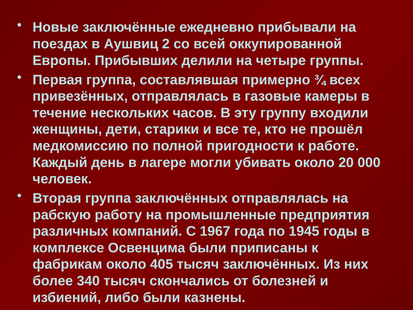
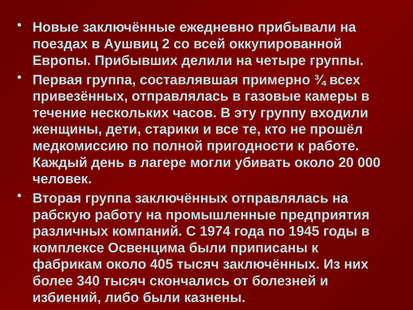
1967: 1967 -> 1974 (215, 231)
